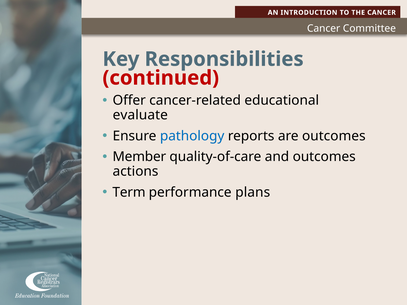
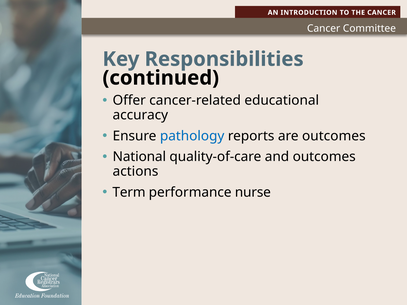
continued colour: red -> black (161, 78)
evaluate: evaluate -> accuracy (140, 115)
Member: Member -> National (139, 157)
plans: plans -> nurse (253, 192)
